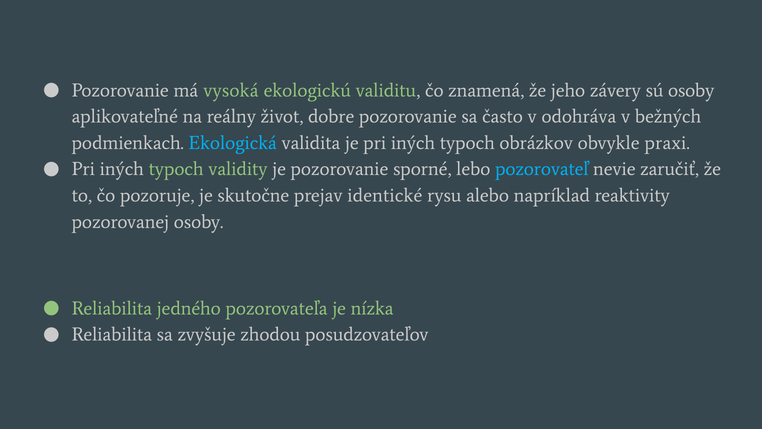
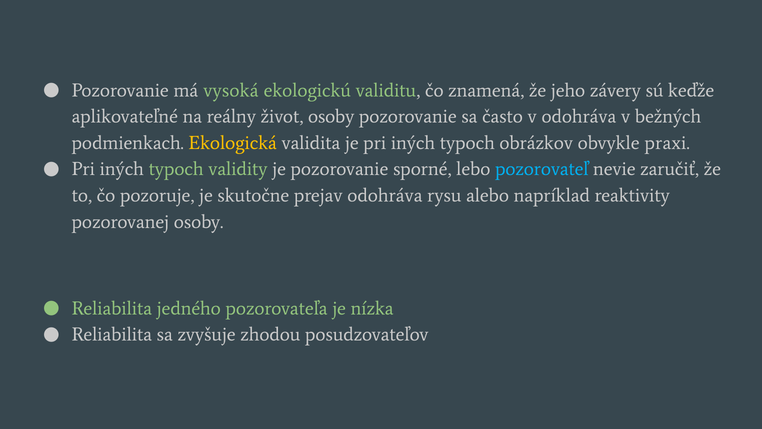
sú osoby: osoby -> keďže (691, 90)
život dobre: dobre -> osoby (331, 116)
Ekologická colour: light blue -> yellow (233, 143)
prejav identické: identické -> odohráva (385, 195)
